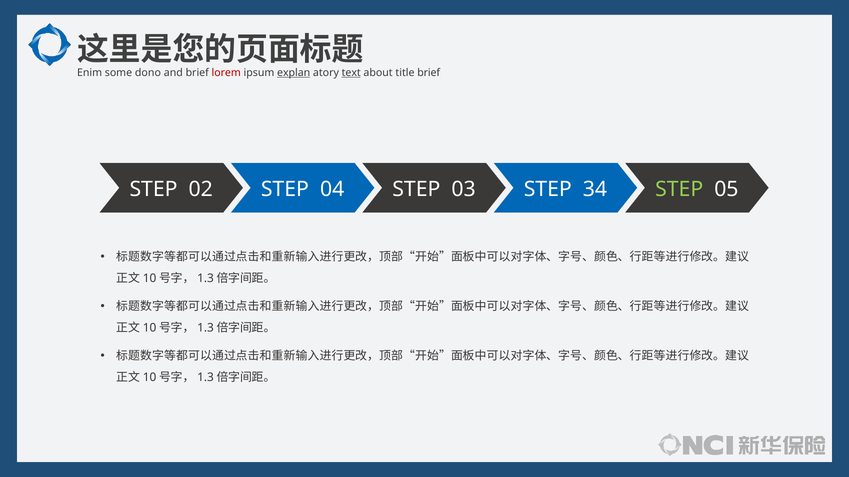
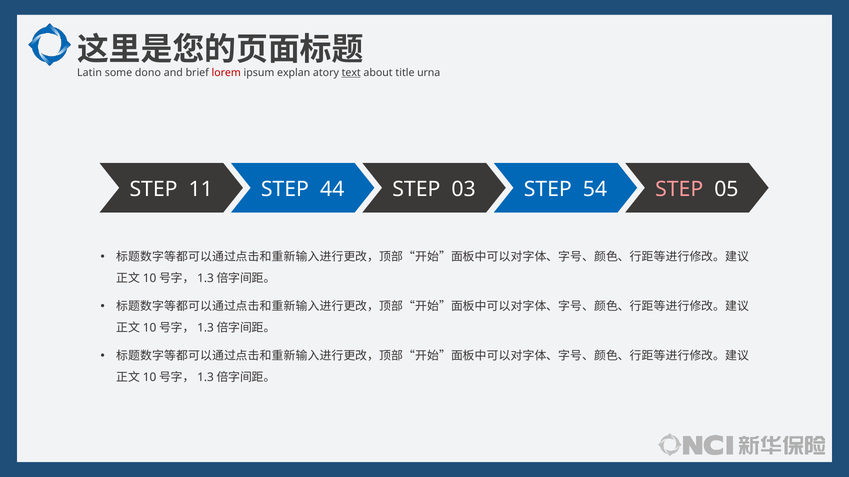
Enim: Enim -> Latin (90, 73)
explan underline: present -> none (294, 73)
title brief: brief -> urna (429, 73)
02: 02 -> 11 (201, 189)
04: 04 -> 44 (332, 189)
34: 34 -> 54 (595, 189)
STEP colour: light green -> pink (679, 189)
